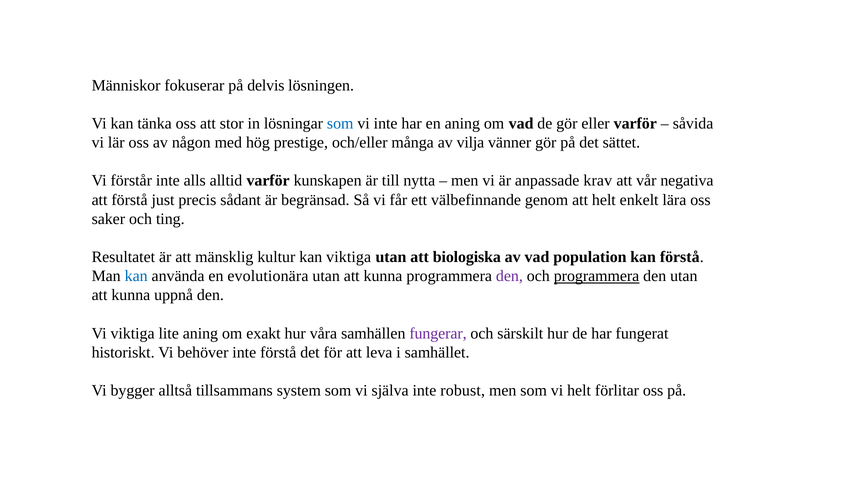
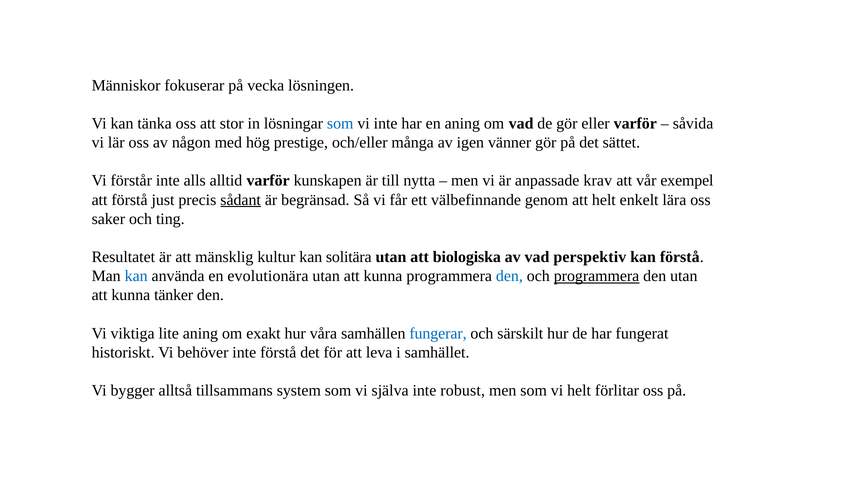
delvis: delvis -> vecka (266, 85)
vilja: vilja -> igen (470, 143)
negativa: negativa -> exempel (687, 181)
sådant underline: none -> present (241, 200)
kan viktiga: viktiga -> solitära (349, 257)
population: population -> perspektiv (590, 257)
den colour: purple -> blue (509, 276)
uppnå: uppnå -> tänker (174, 295)
fungerar colour: purple -> blue (438, 333)
